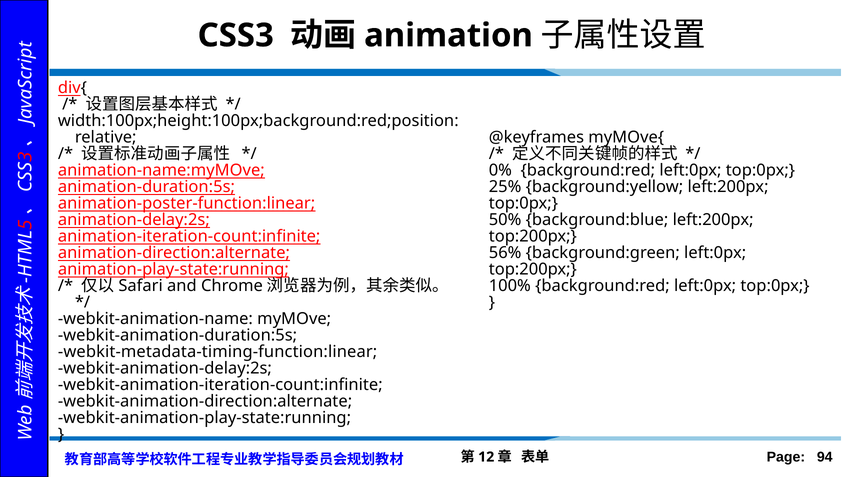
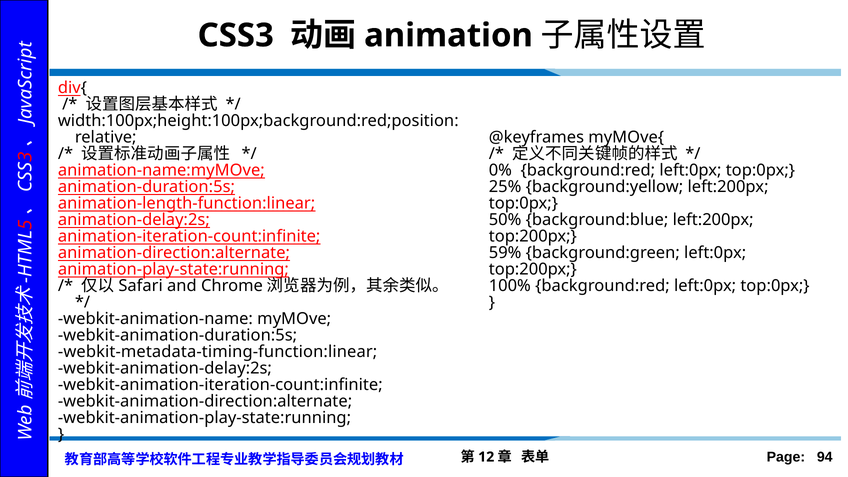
animation-poster-function:linear: animation-poster-function:linear -> animation-length-function:linear (187, 203)
56%: 56% -> 59% (505, 253)
